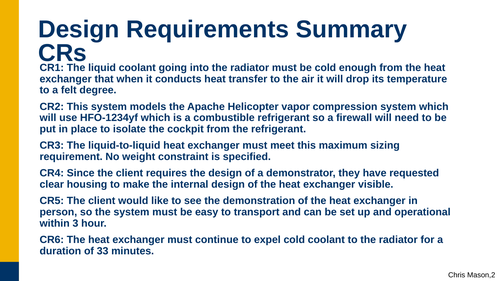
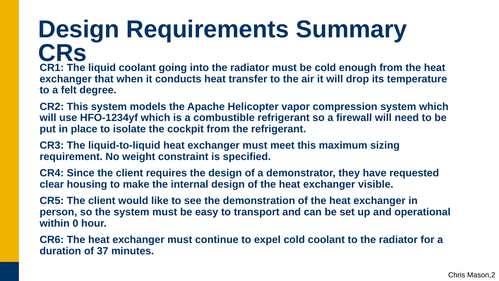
3: 3 -> 0 (75, 223)
33: 33 -> 37 (103, 251)
